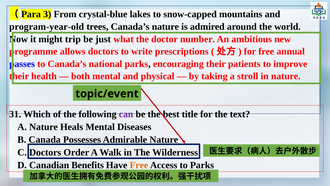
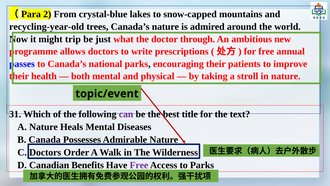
3: 3 -> 2 (47, 14)
program-year-old: program-year-old -> recycling-year-old (47, 27)
number: number -> through (198, 39)
Free colour: orange -> purple (139, 165)
